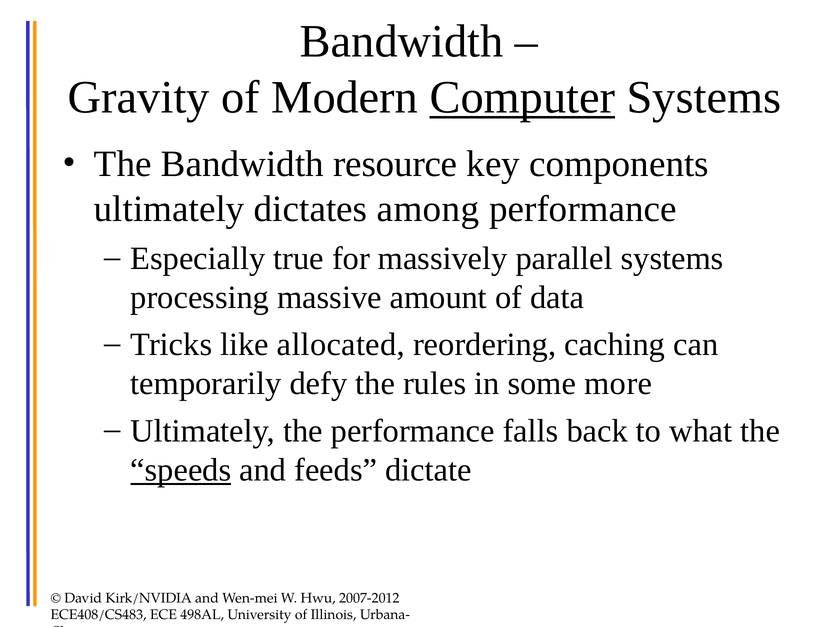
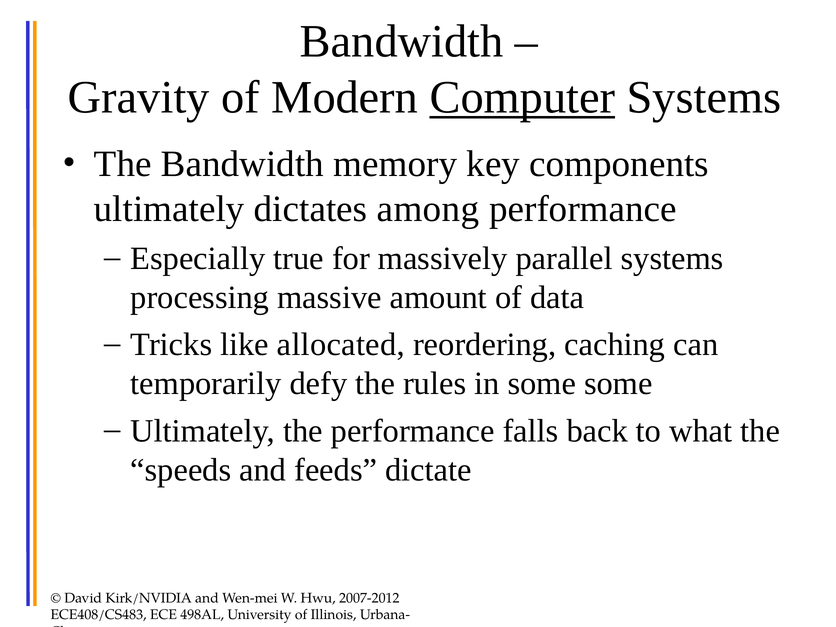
resource: resource -> memory (395, 164)
some more: more -> some (618, 384)
speeds underline: present -> none (181, 470)
